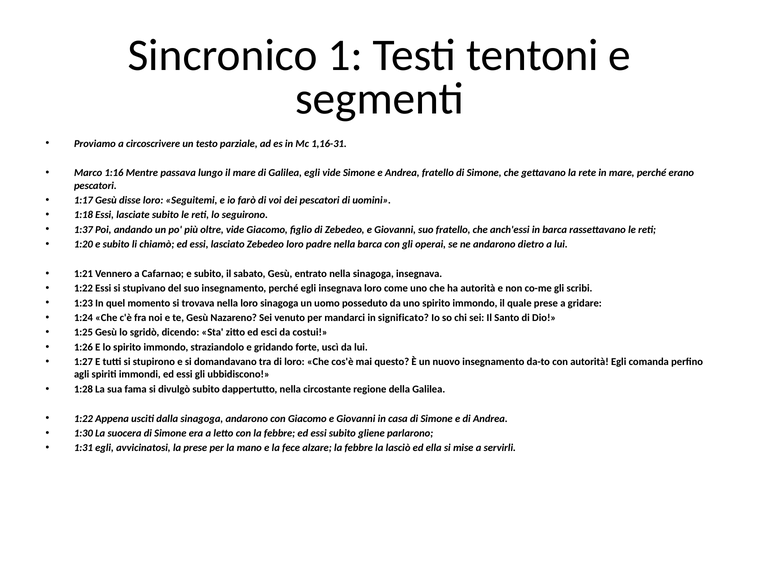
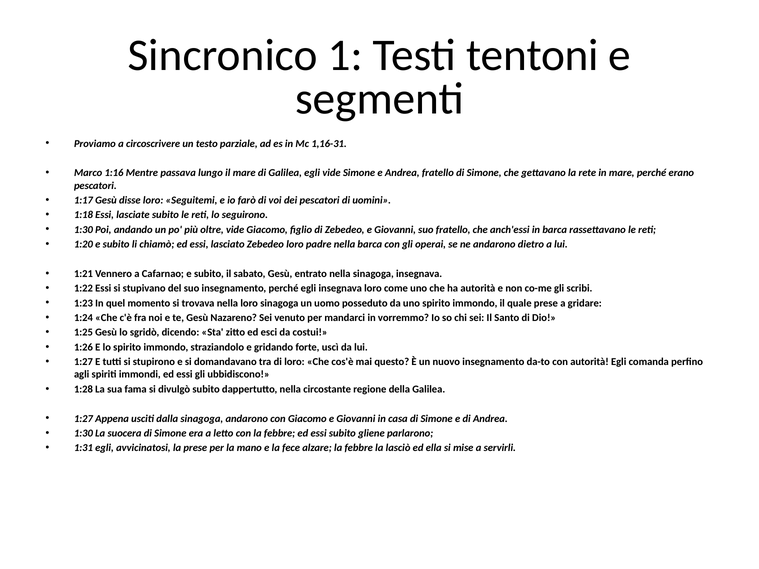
1:37: 1:37 -> 1:30 (83, 230)
significato: significato -> vorremmo (403, 318)
1:22: 1:22 -> 1:27 (83, 419)
